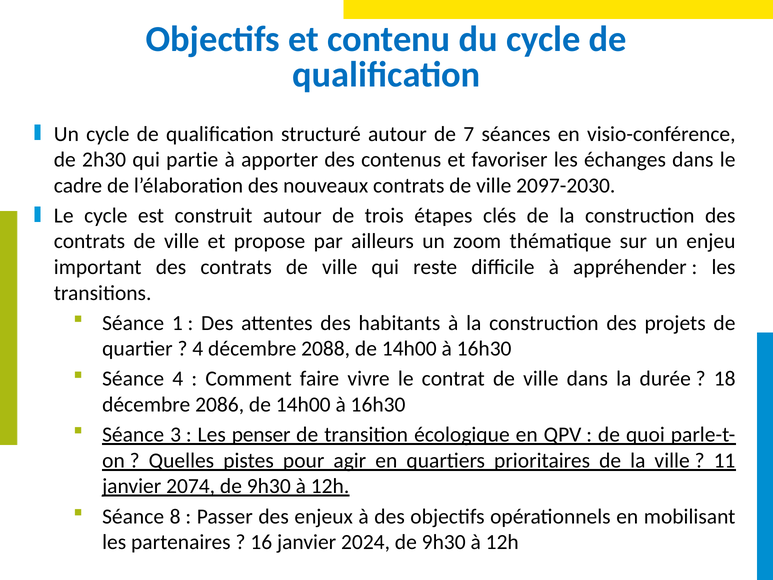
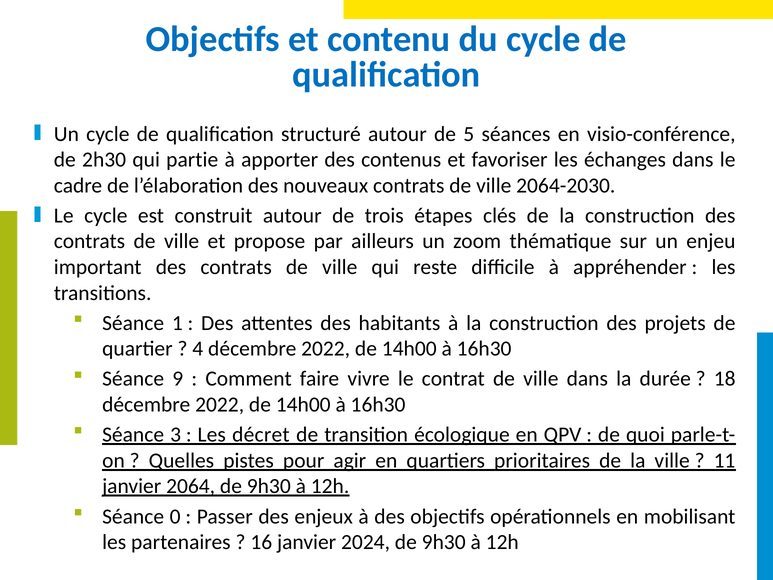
7: 7 -> 5 (469, 134)
2097-2030: 2097-2030 -> 2064-2030 (566, 185)
4 décembre 2088: 2088 -> 2022 (326, 349)
Séance 4: 4 -> 9 (178, 379)
2086: 2086 -> 2022 (220, 405)
penser: penser -> décret (261, 435)
2074: 2074 -> 2064 (191, 486)
8: 8 -> 0 (175, 516)
